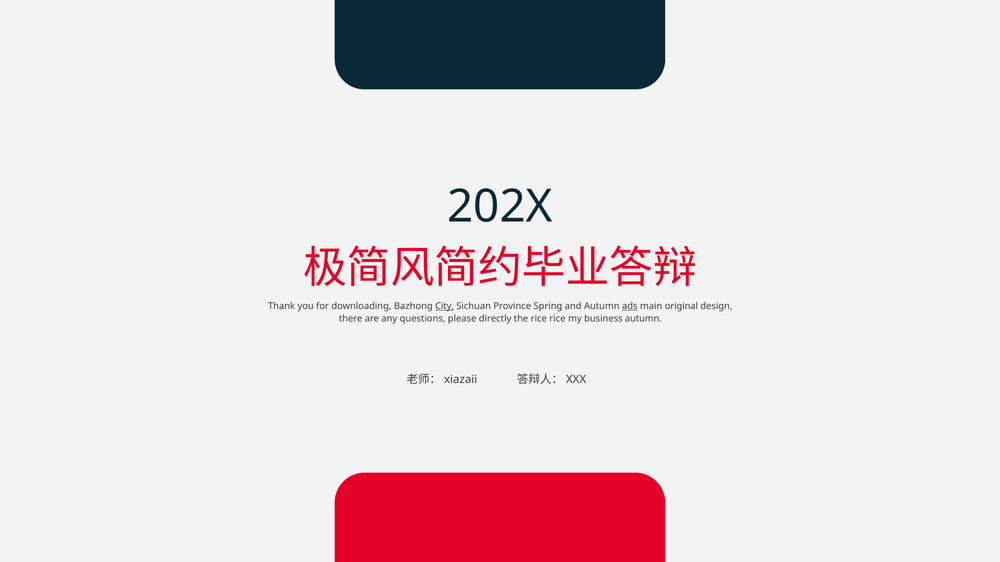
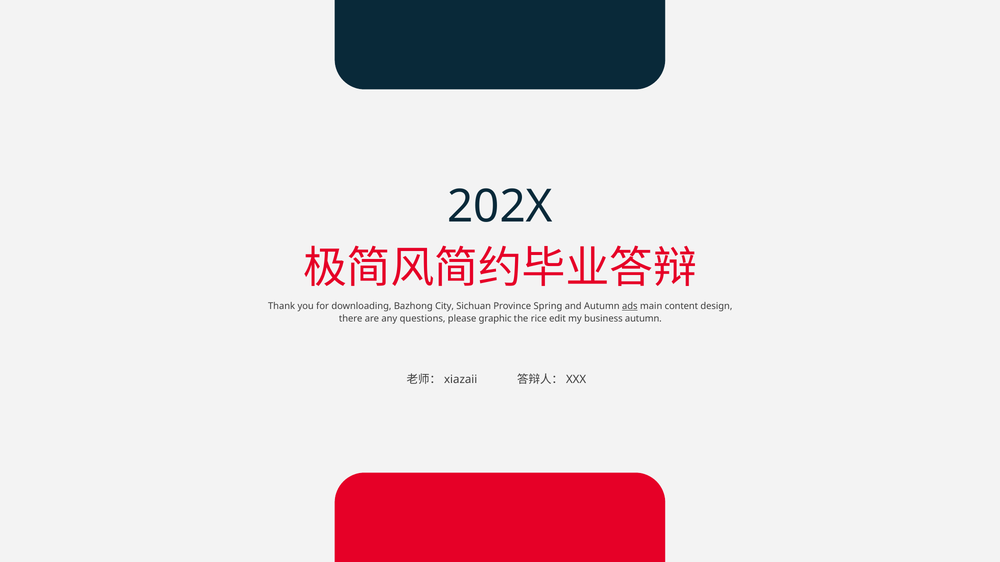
City underline: present -> none (445, 307)
original: original -> content (681, 307)
directly: directly -> graphic (495, 319)
rice rice: rice -> edit (558, 319)
